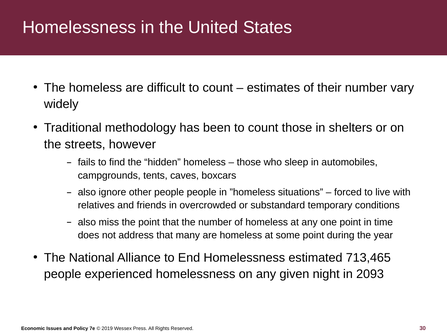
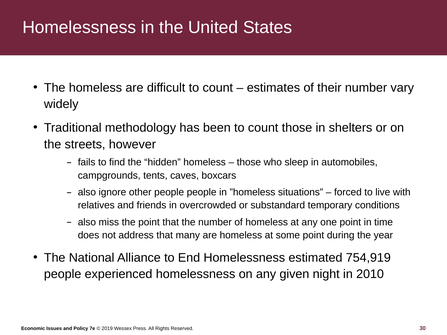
713,465: 713,465 -> 754,919 (368, 258)
2093: 2093 -> 2010 (370, 274)
